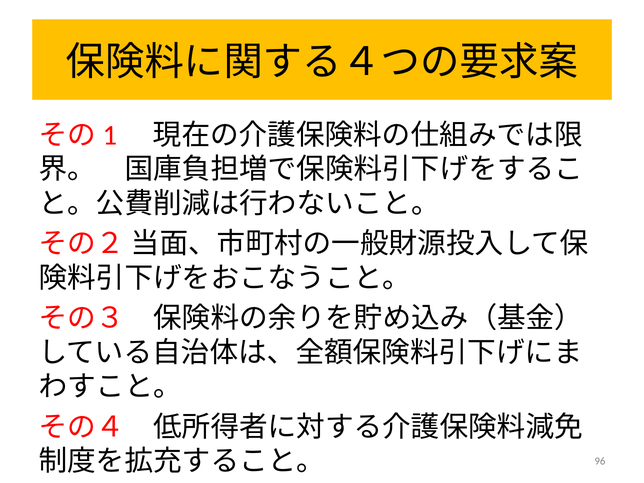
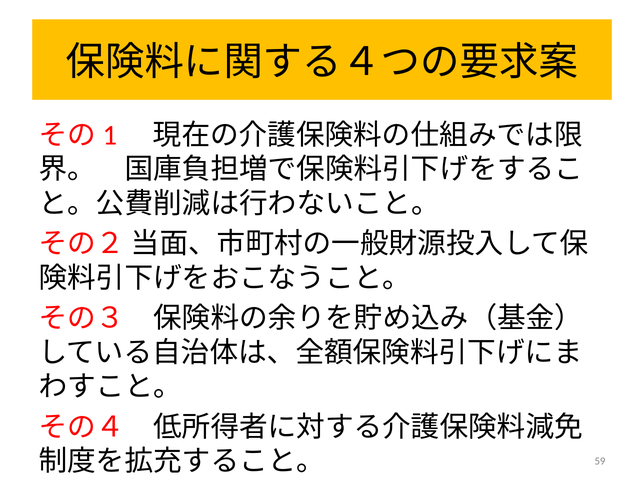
96: 96 -> 59 (600, 461)
